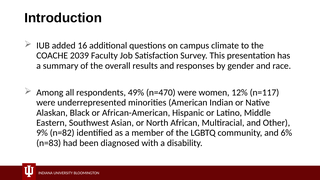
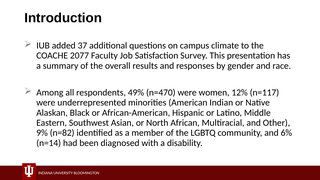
16: 16 -> 37 (82, 46)
2039: 2039 -> 2077 (79, 56)
n=83: n=83 -> n=14 (49, 143)
